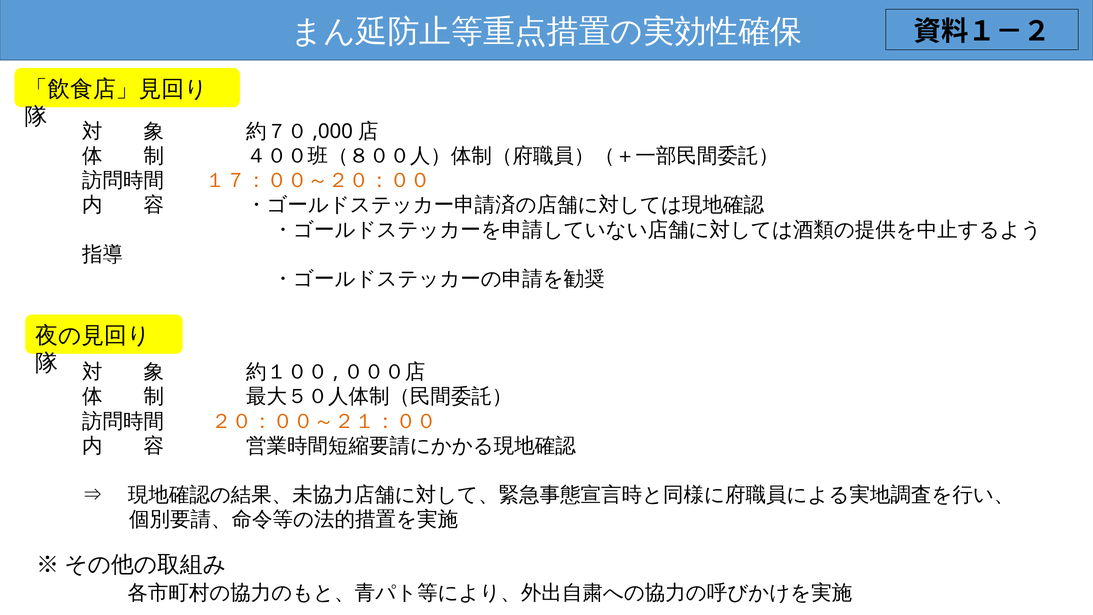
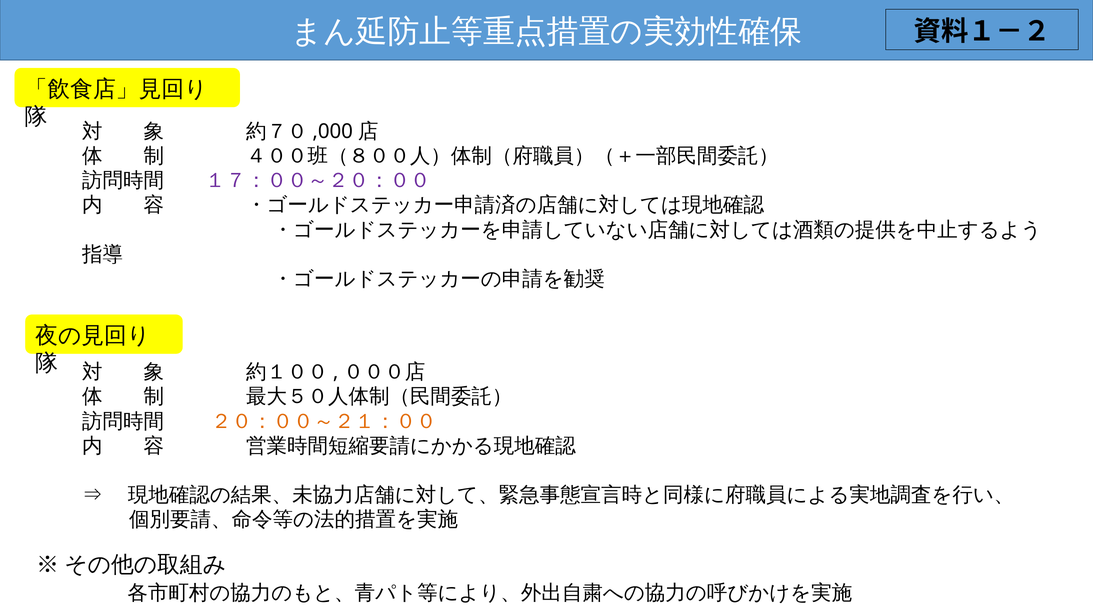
１７：００～２０：００ colour: orange -> purple (318, 181)
